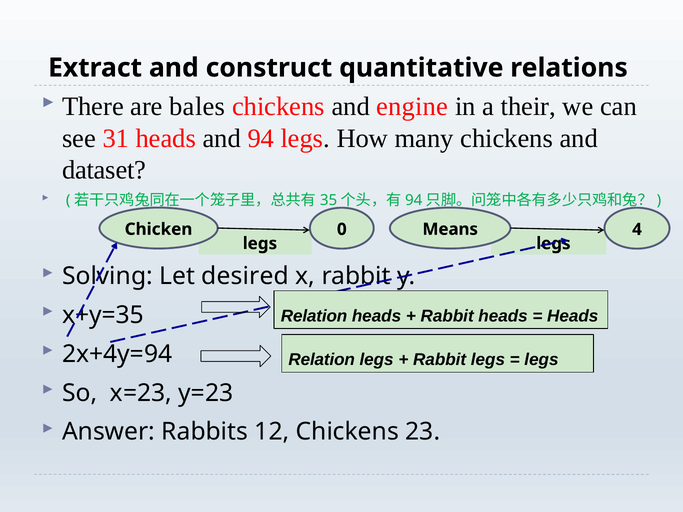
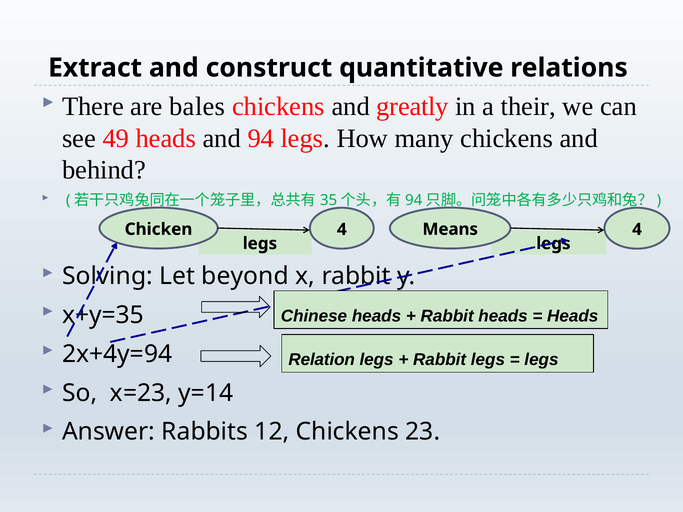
engine: engine -> greatly (413, 106)
31: 31 -> 49 (116, 138)
dataset: dataset -> behind (104, 170)
Chicken 0: 0 -> 4 (342, 229)
desired: desired -> beyond (245, 276)
Relation: Relation -> Chinese (314, 316)
y=23: y=23 -> y=14 (206, 393)
